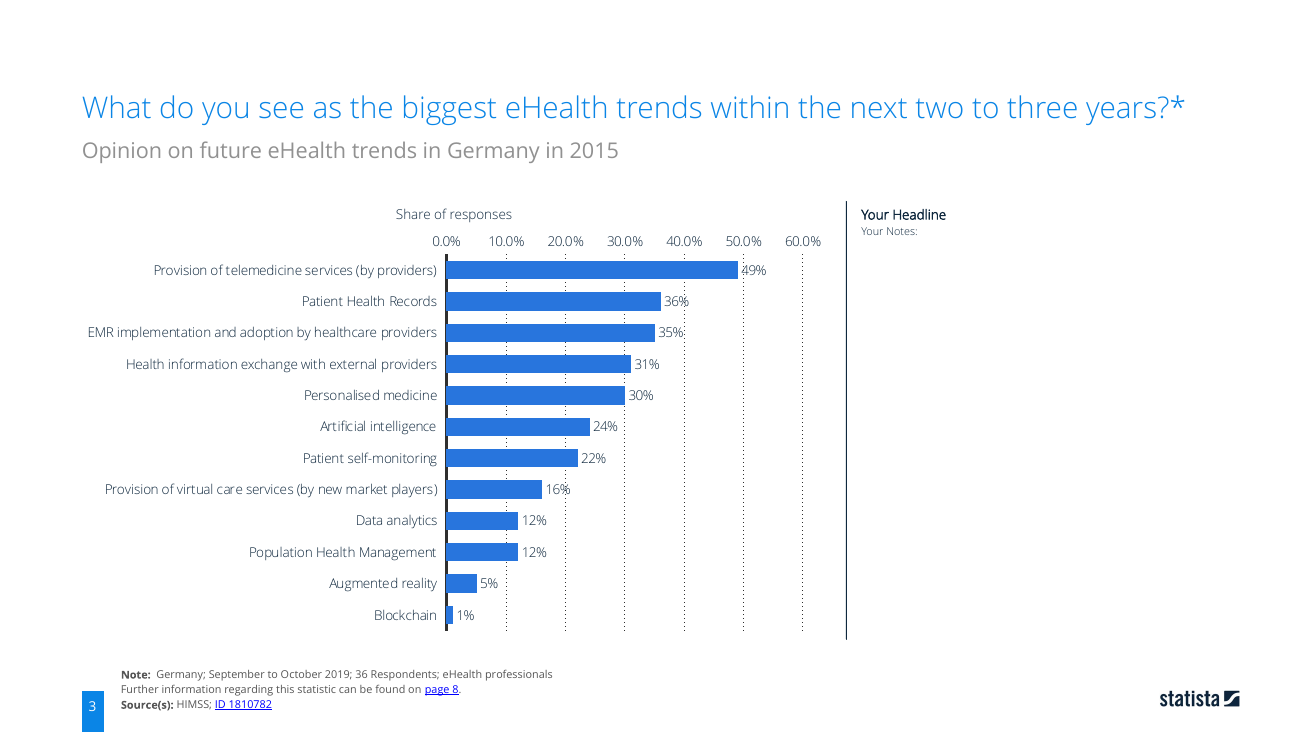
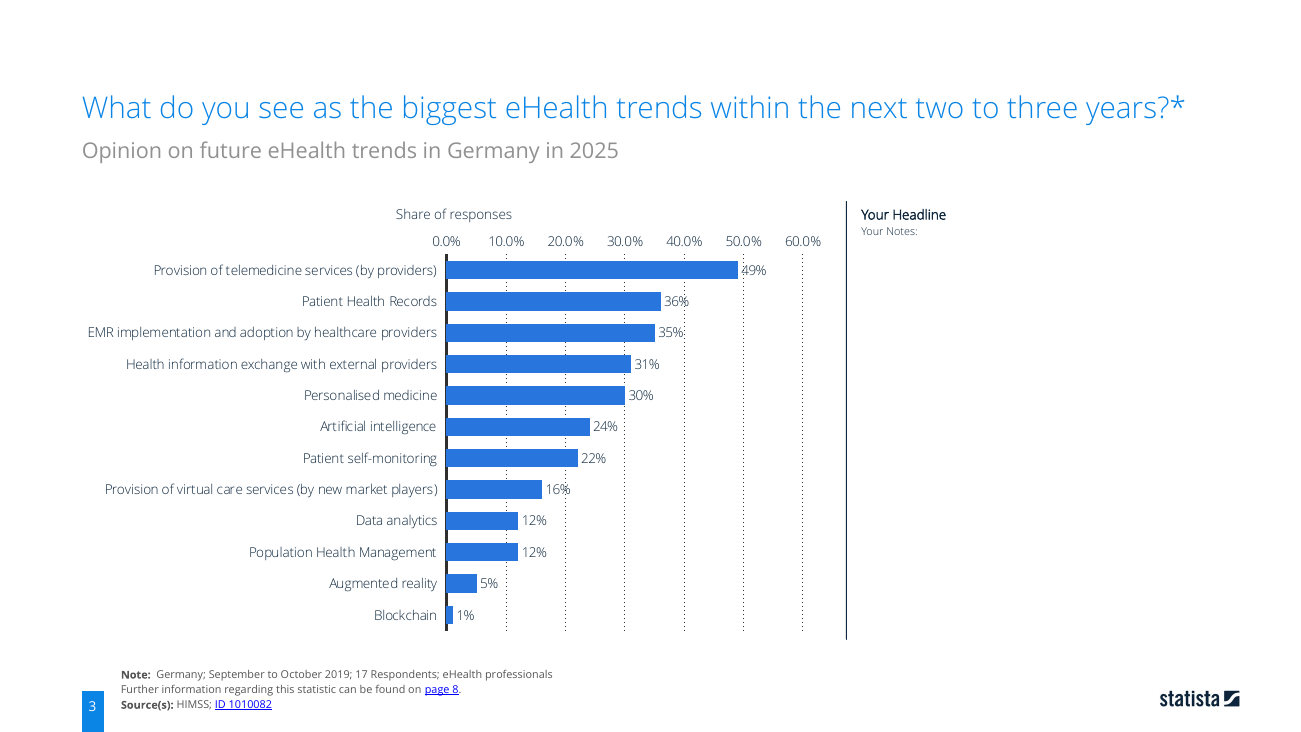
2015: 2015 -> 2025 (594, 151)
36: 36 -> 17 (362, 675)
1810782: 1810782 -> 1010082 (250, 705)
